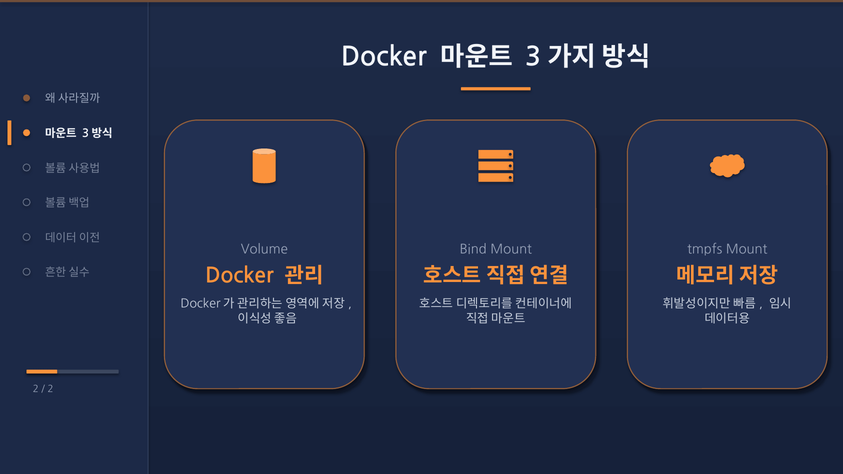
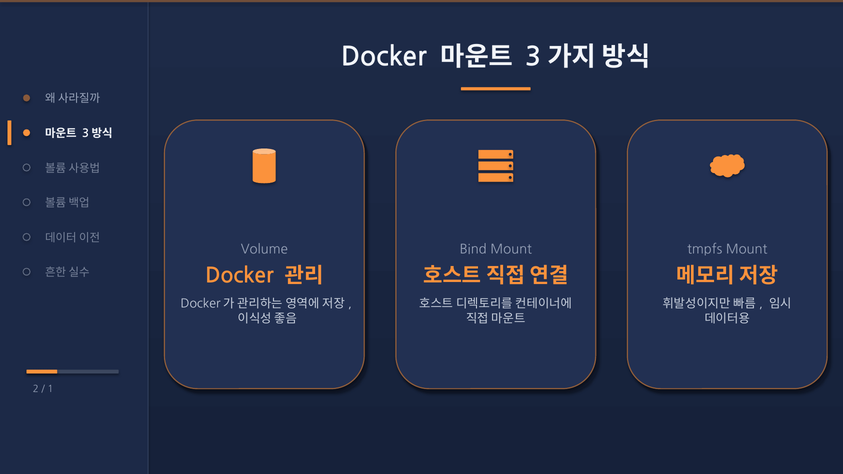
2: 2 -> 1 (51, 389)
